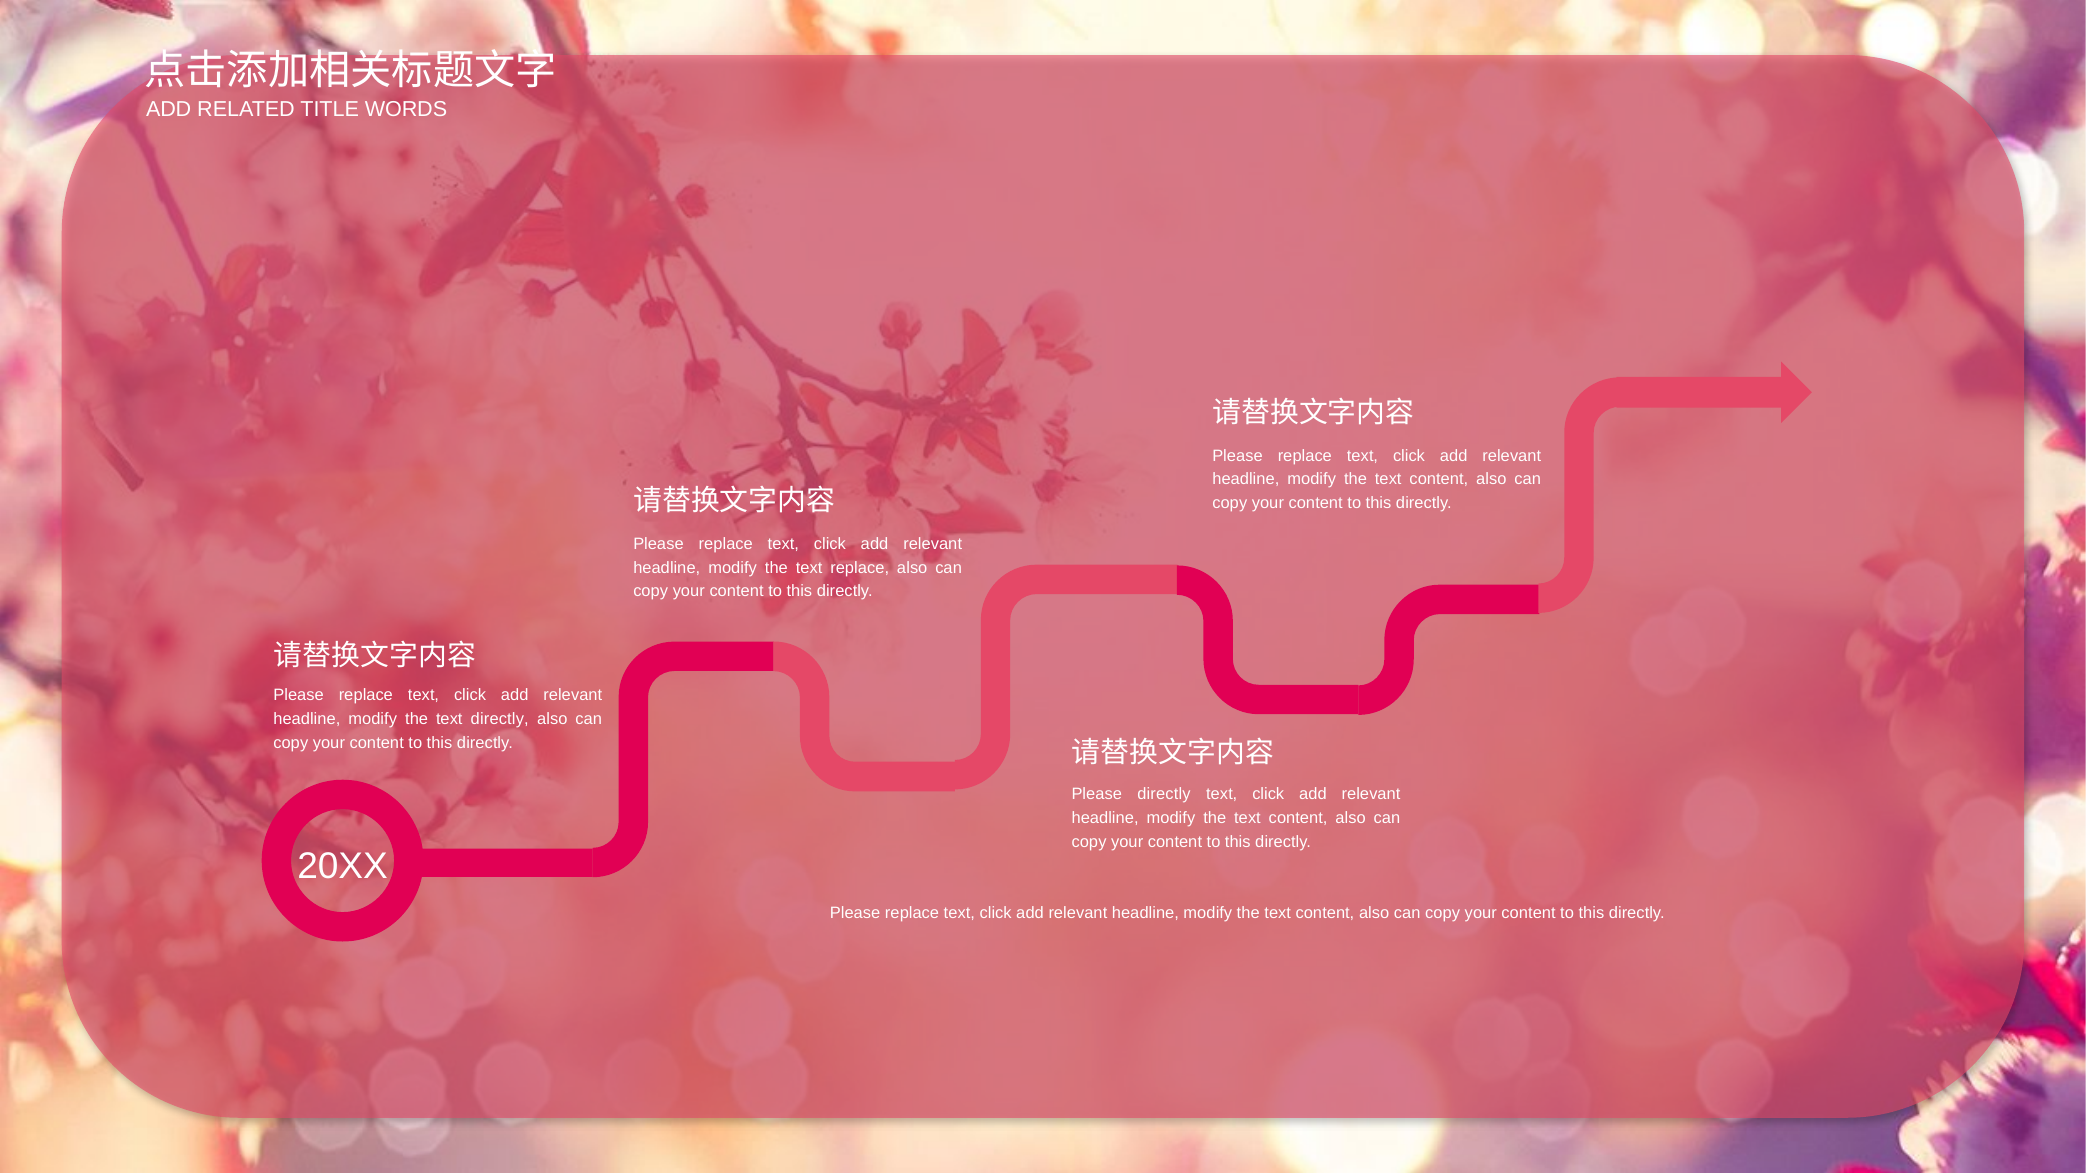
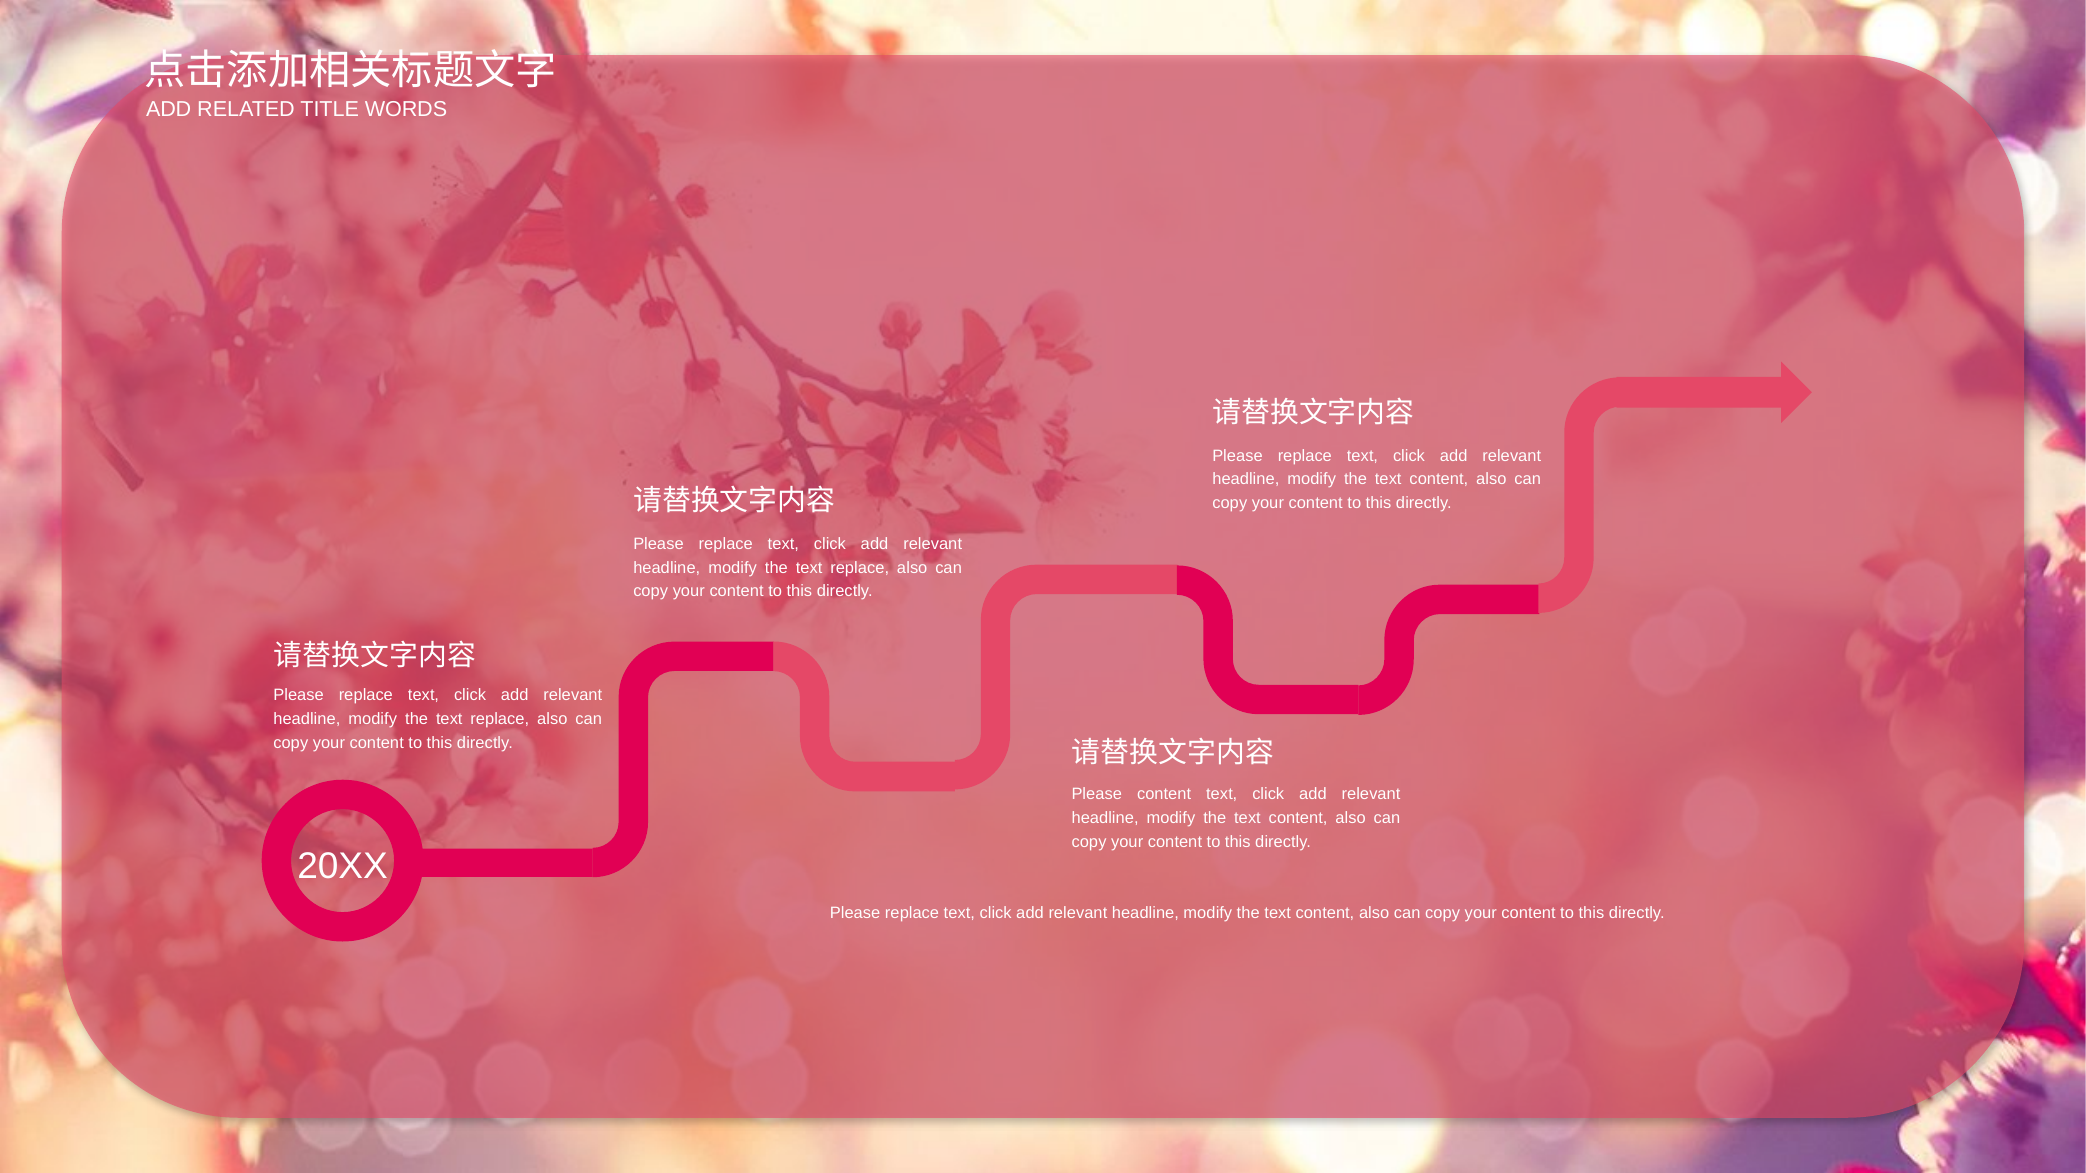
directly: directly -> replace (500, 719)
Please directly: directly -> content (1164, 795)
